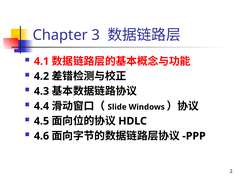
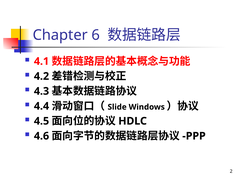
3: 3 -> 6 (96, 35)
